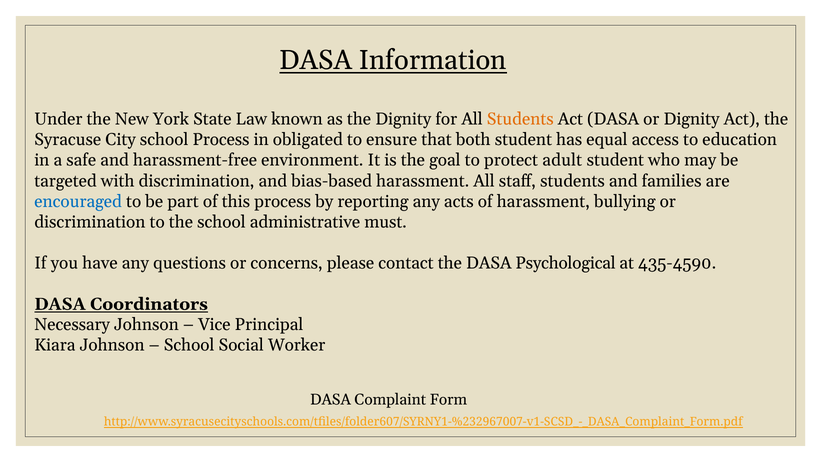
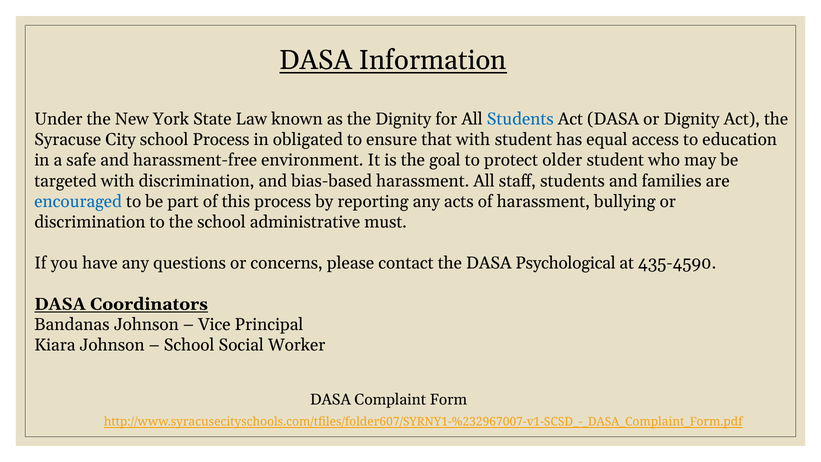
Students colour: orange -> blue (520, 119)
that both: both -> with (473, 140)
adult: adult -> older (562, 160)
Necessary: Necessary -> Bandanas (72, 325)
